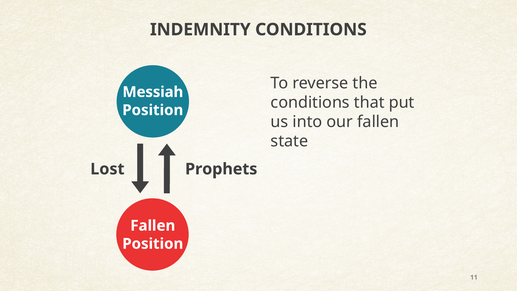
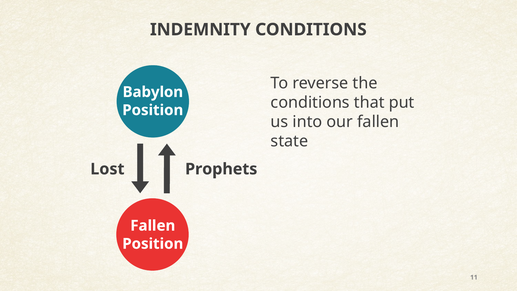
Messiah: Messiah -> Babylon (153, 92)
